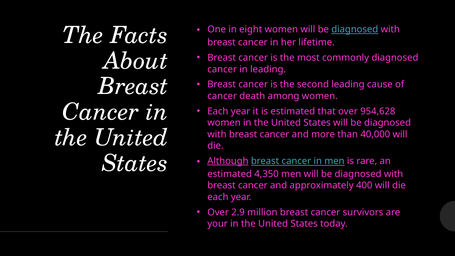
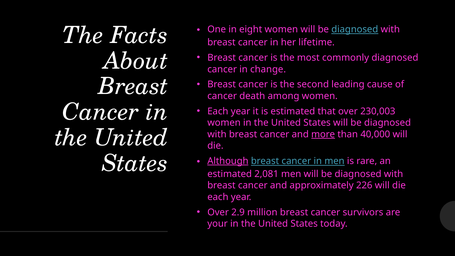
in leading: leading -> change (268, 69)
954,628: 954,628 -> 230,003 (378, 111)
more underline: none -> present (323, 134)
4,350: 4,350 -> 2,081 (267, 174)
400: 400 -> 226 (364, 185)
